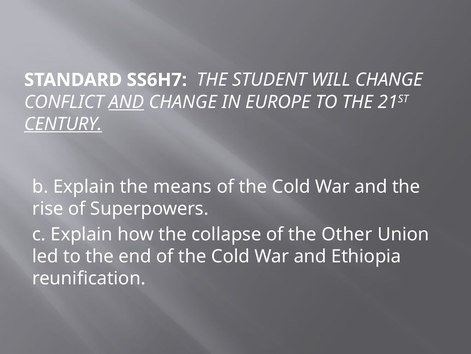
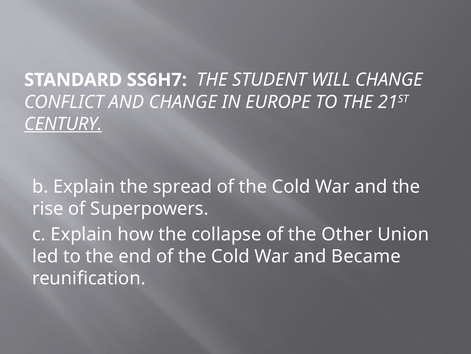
AND underline: present -> none (126, 102)
means: means -> spread (182, 186)
Ethiopia: Ethiopia -> Became (366, 256)
